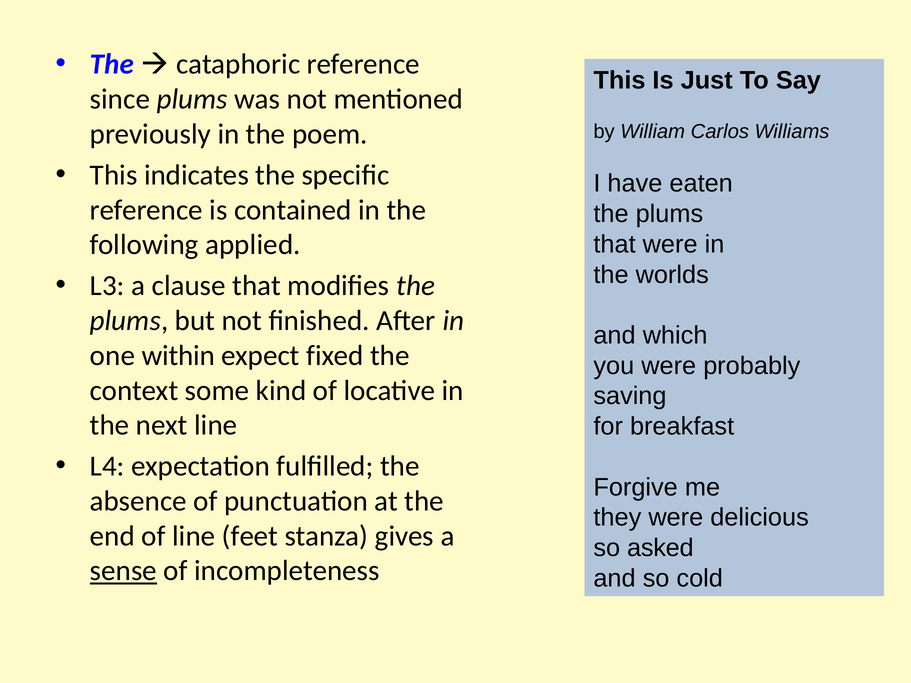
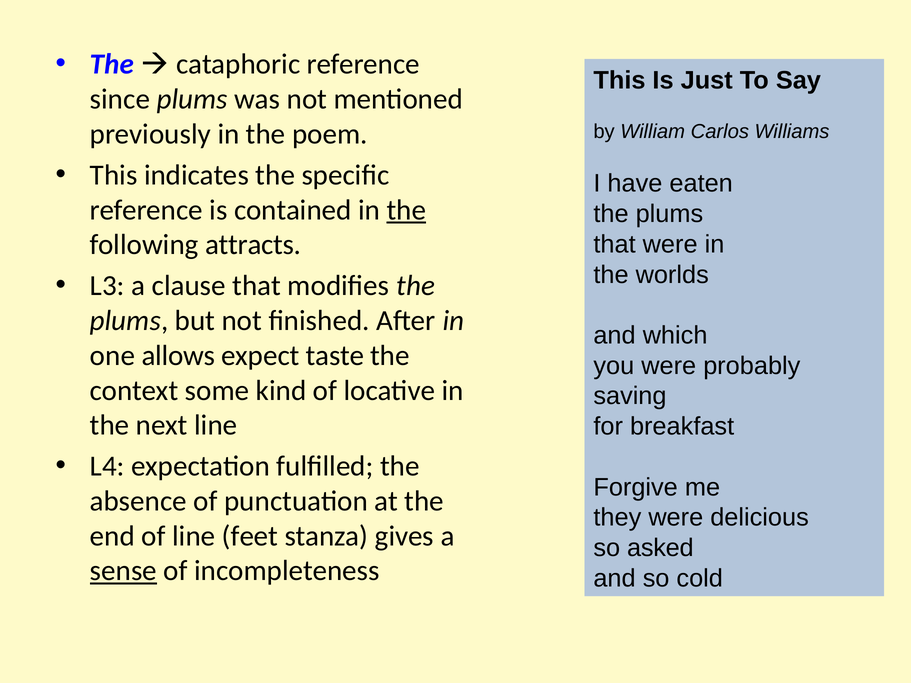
the underline: none -> present (406, 210)
applied: applied -> attracts (253, 245)
within: within -> allows (178, 356)
fixed: fixed -> taste (335, 356)
